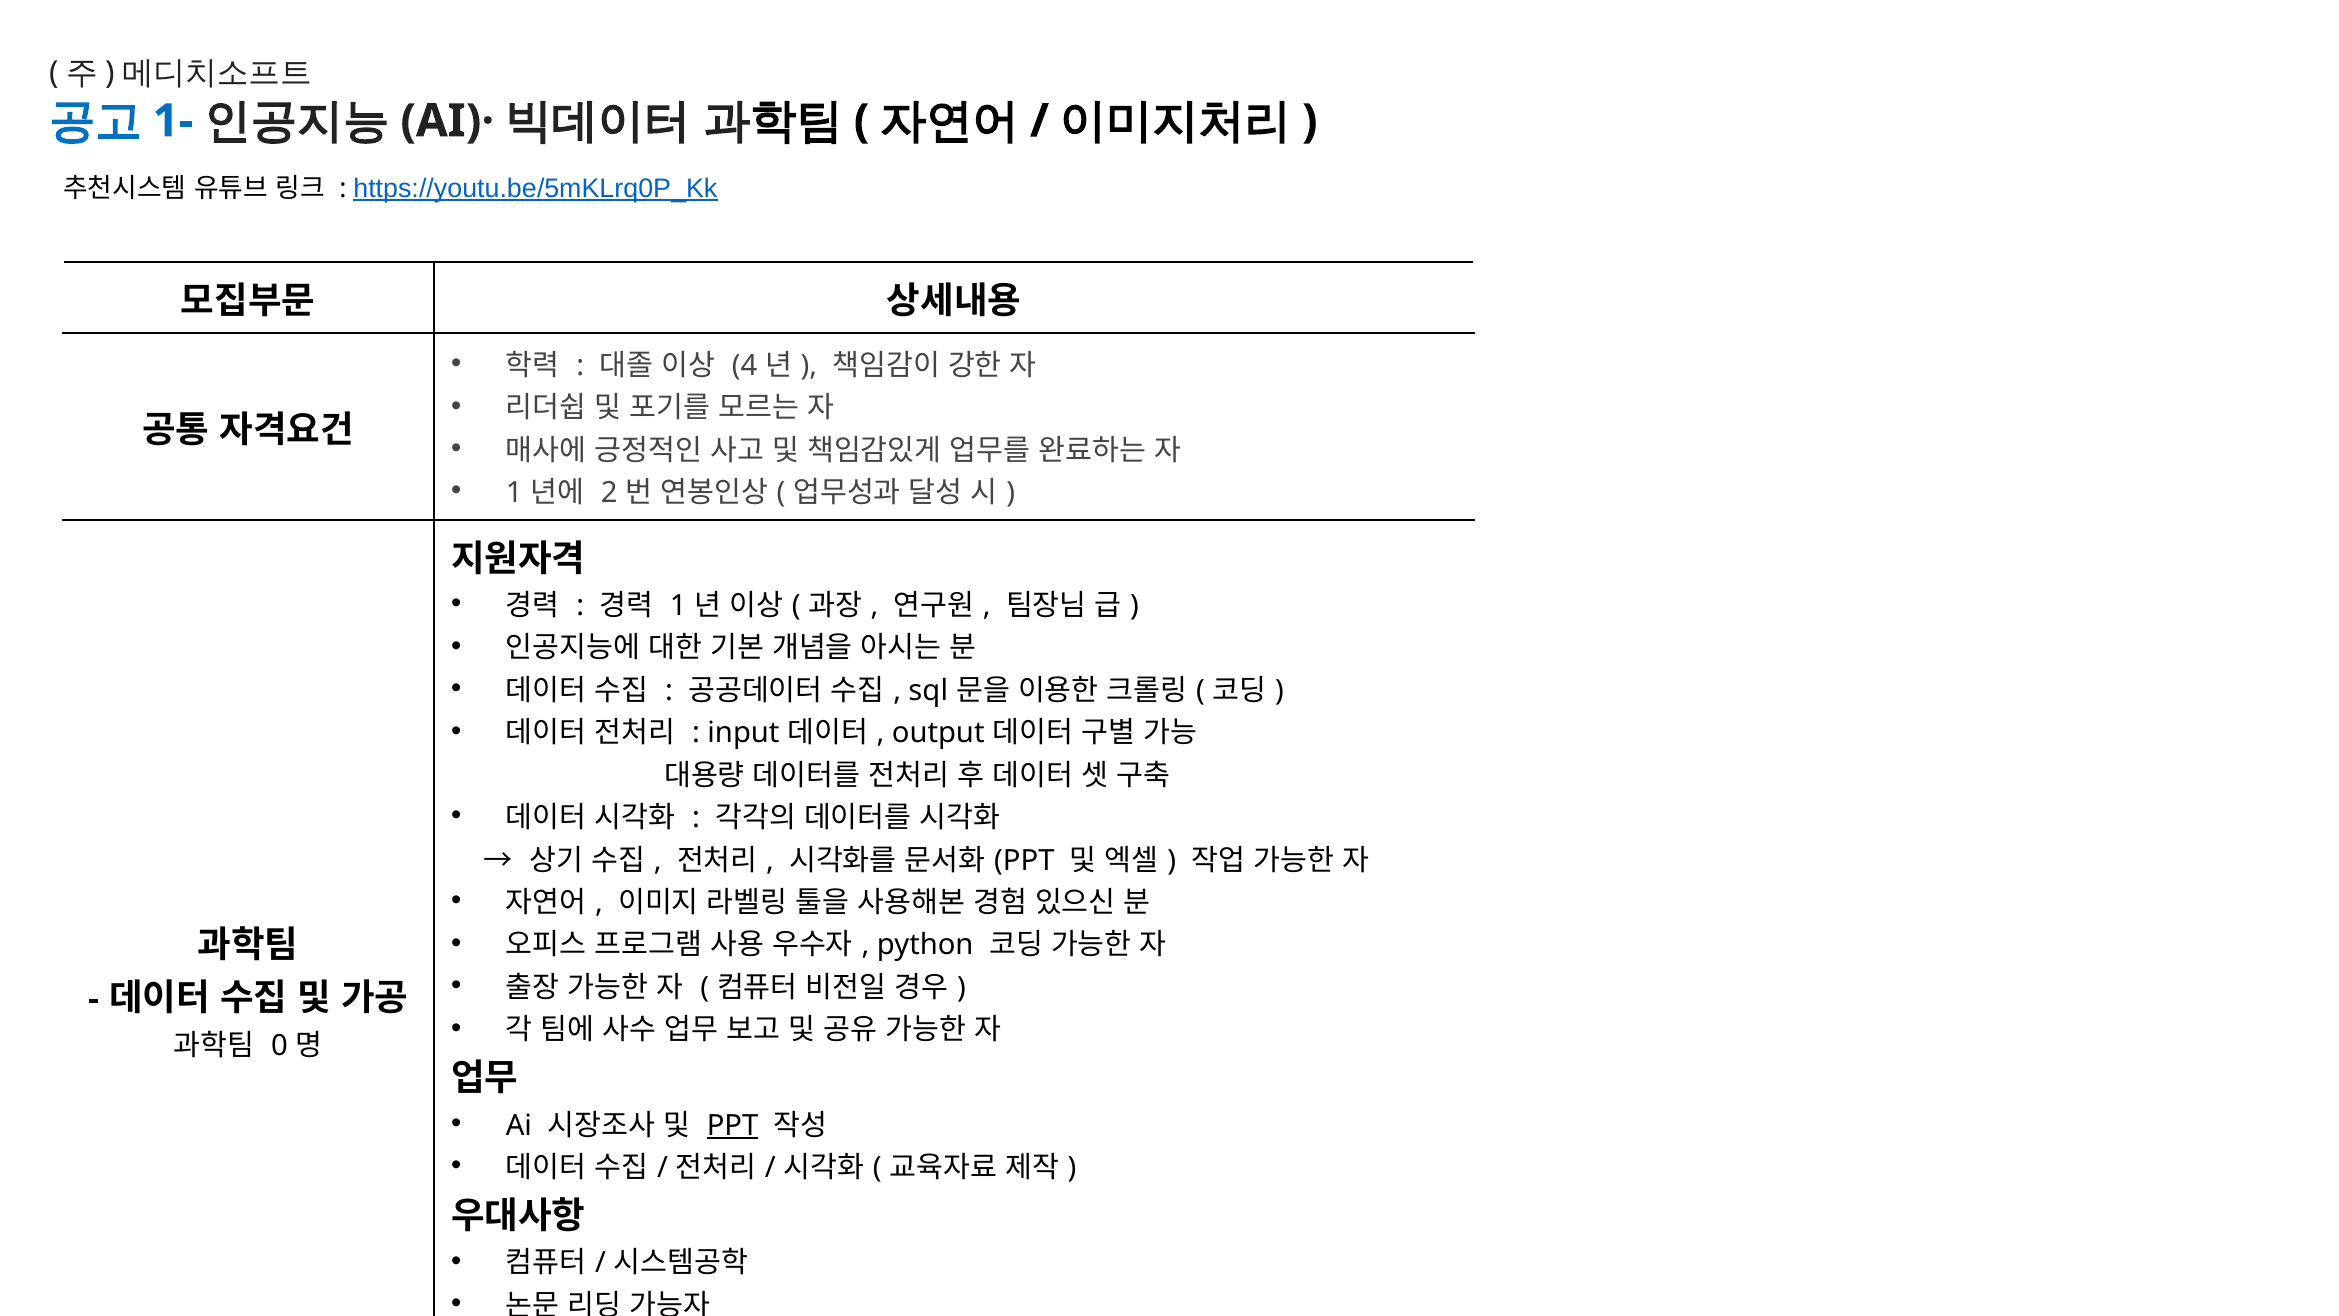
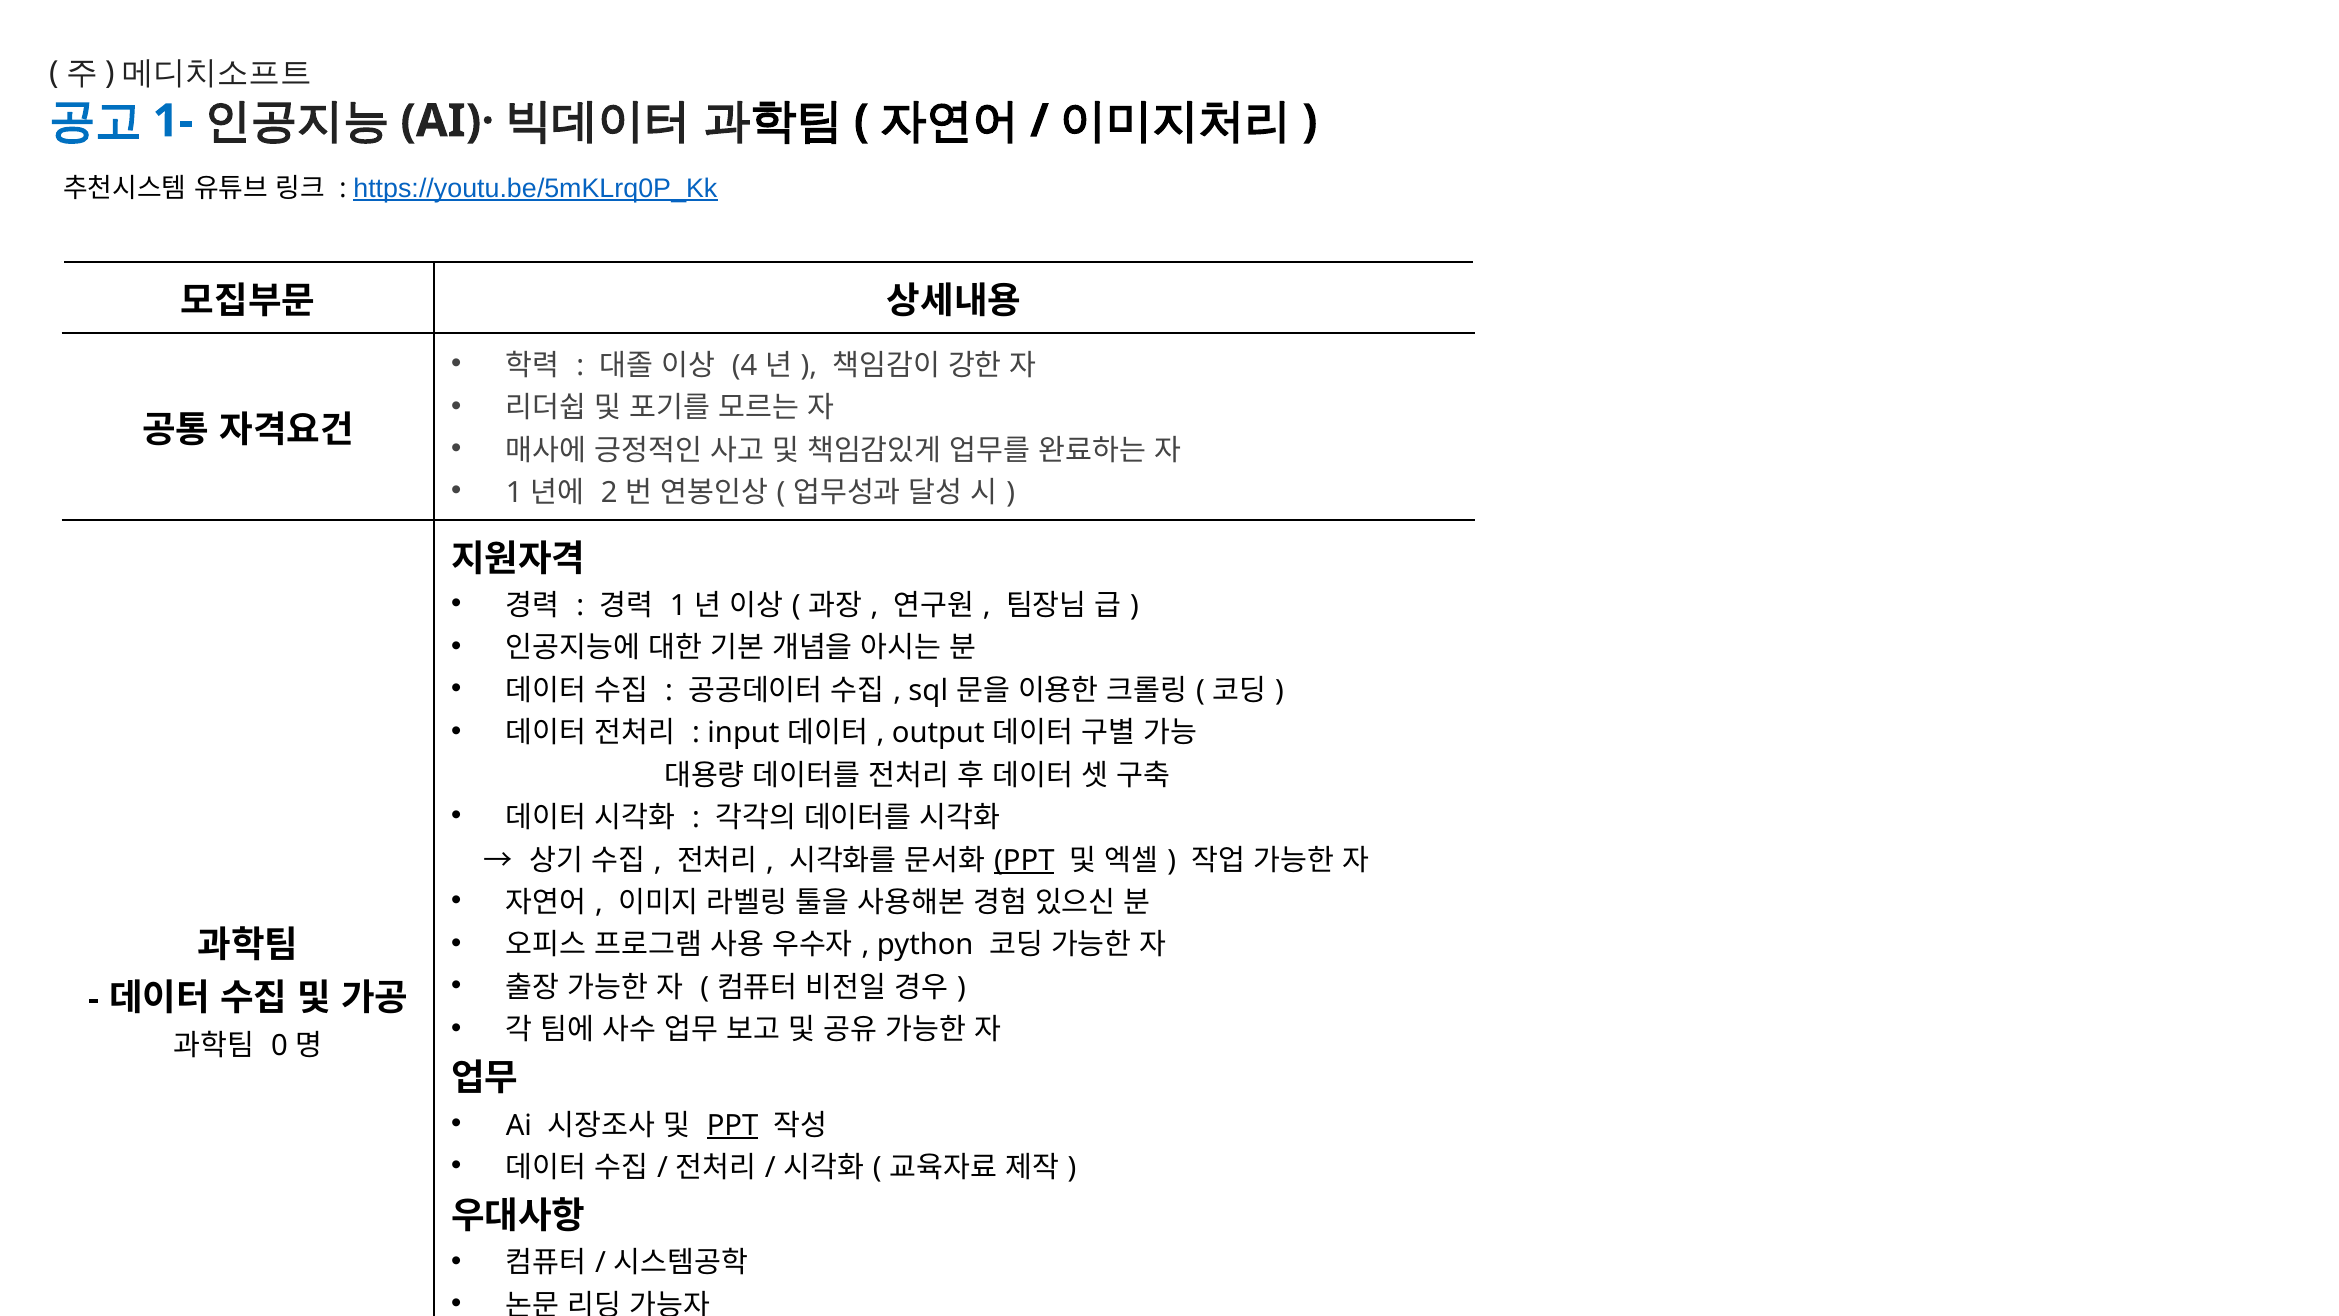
PPT underline: none -> present (1024, 860)
